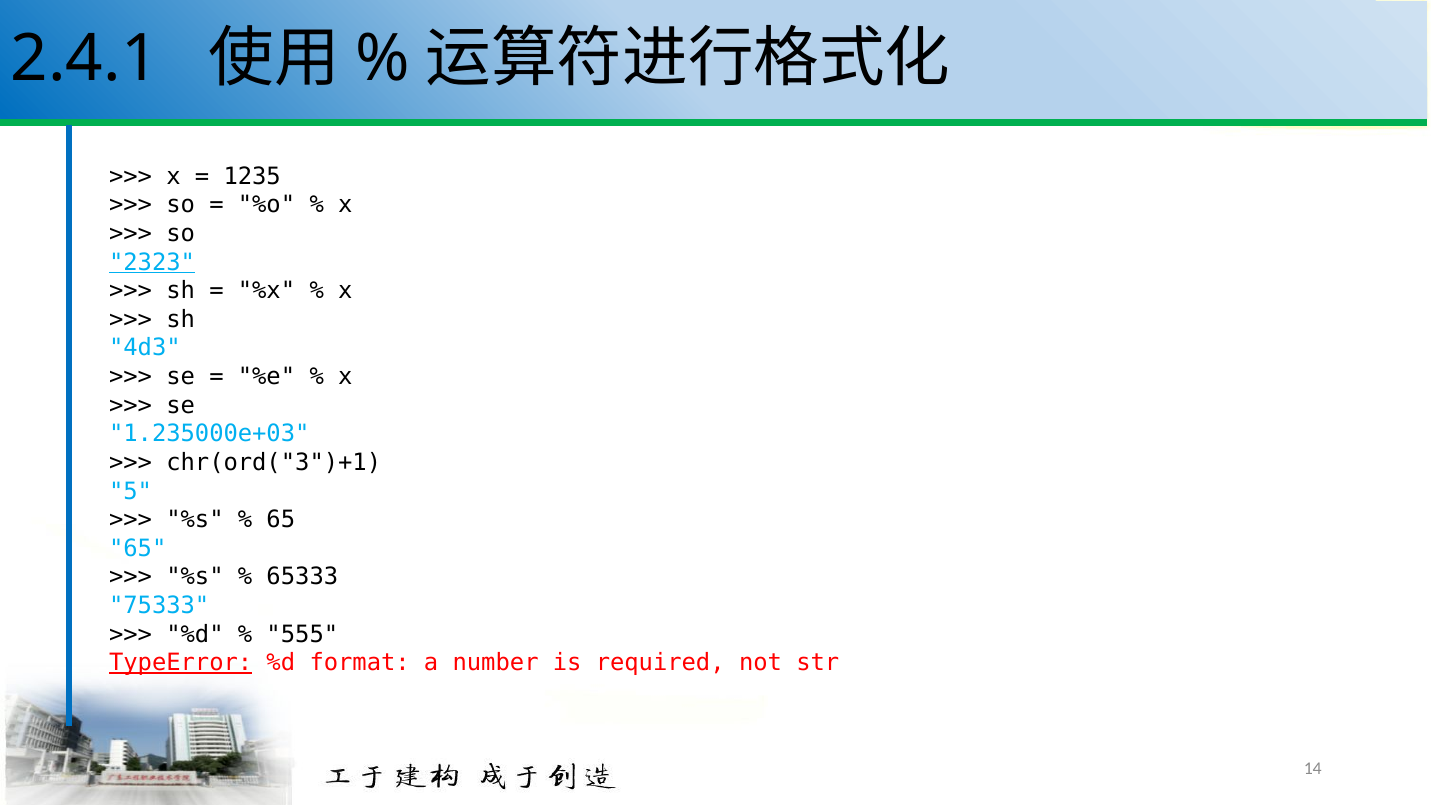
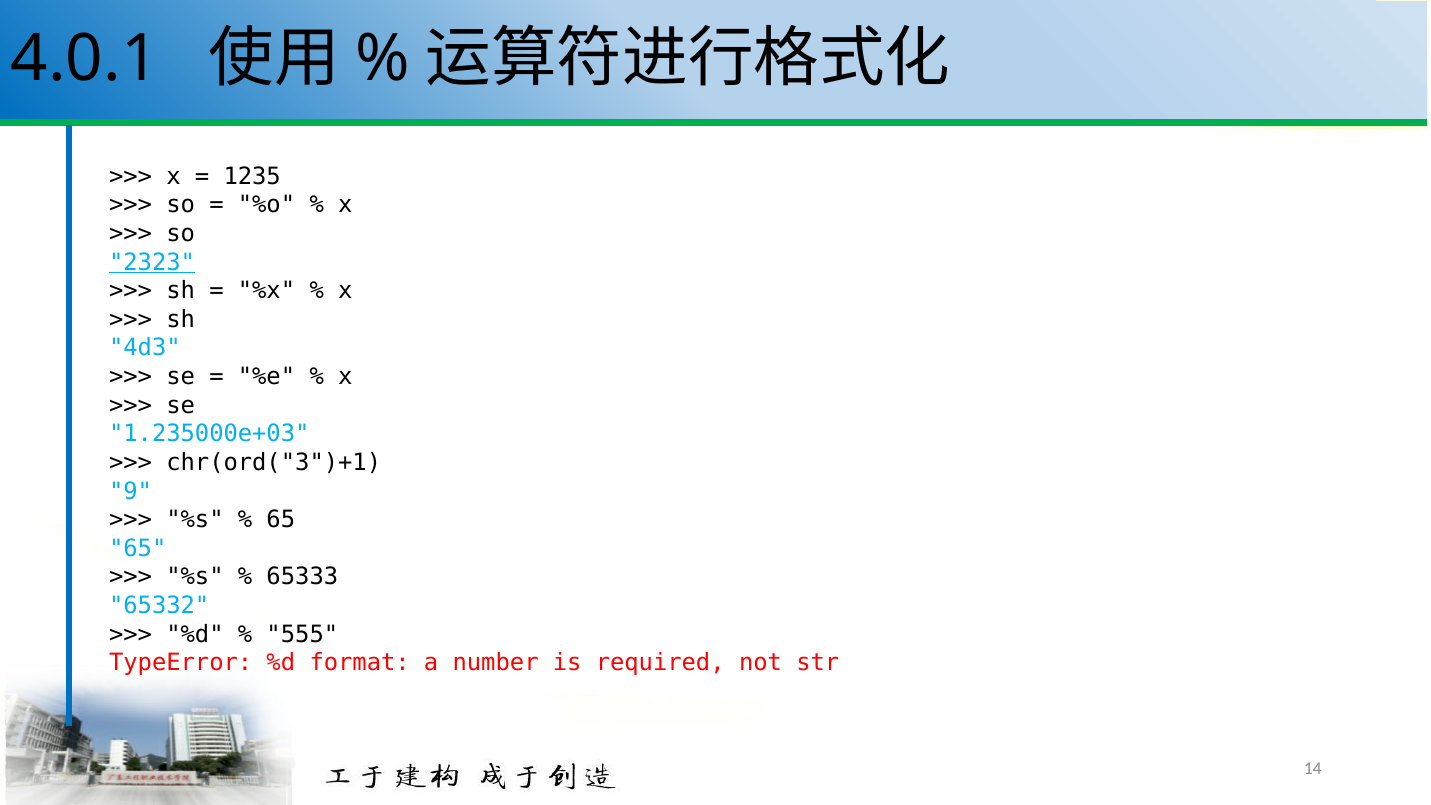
2.4.1: 2.4.1 -> 4.0.1 (85, 59)
5: 5 -> 9 (131, 491)
75333: 75333 -> 65332 (159, 606)
TypeError underline: present -> none (181, 663)
